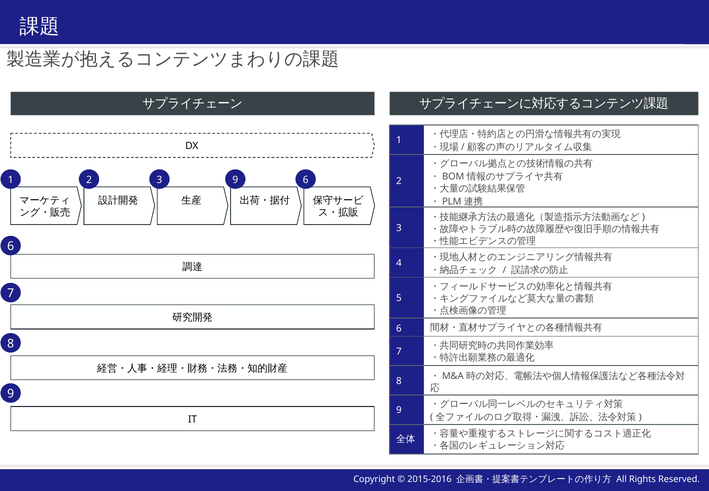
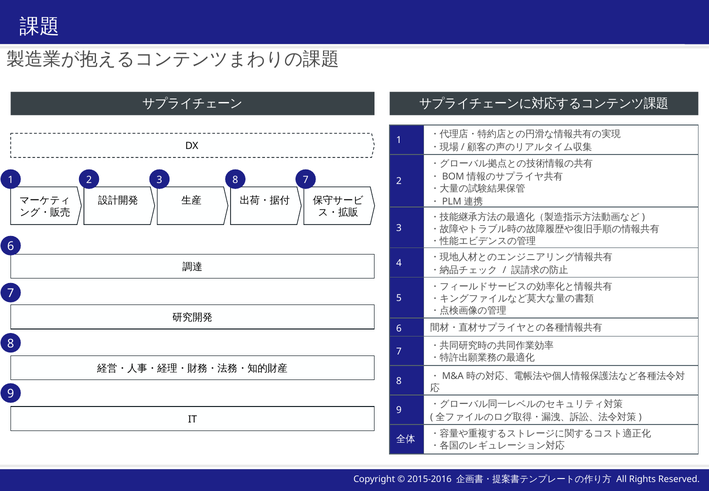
3 9: 9 -> 8 (235, 180)
2 6: 6 -> 7 (306, 180)
